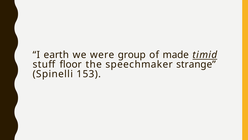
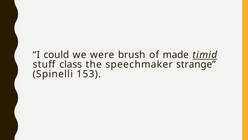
earth: earth -> could (56, 55)
group: group -> brush (132, 55)
floor: floor -> class (71, 64)
